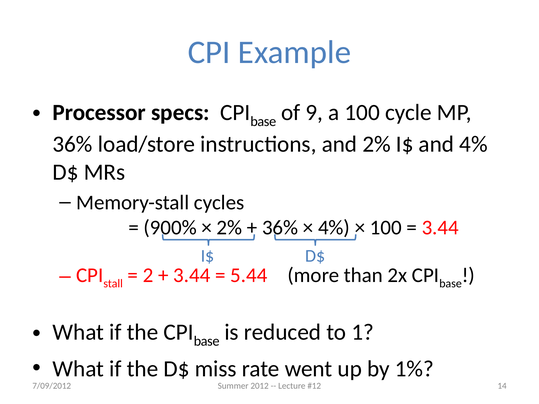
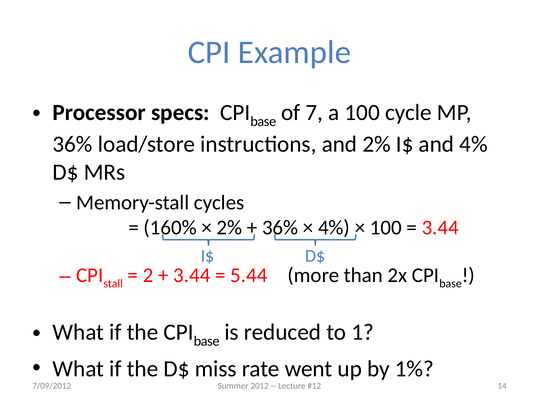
9: 9 -> 7 (314, 113)
900%: 900% -> 160% (170, 228)
